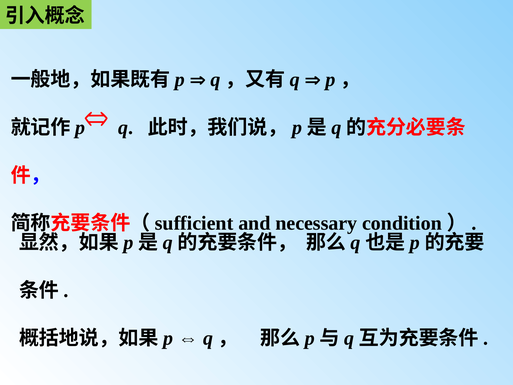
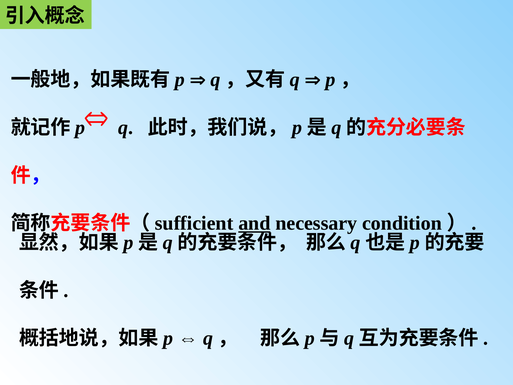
and underline: none -> present (254, 223)
